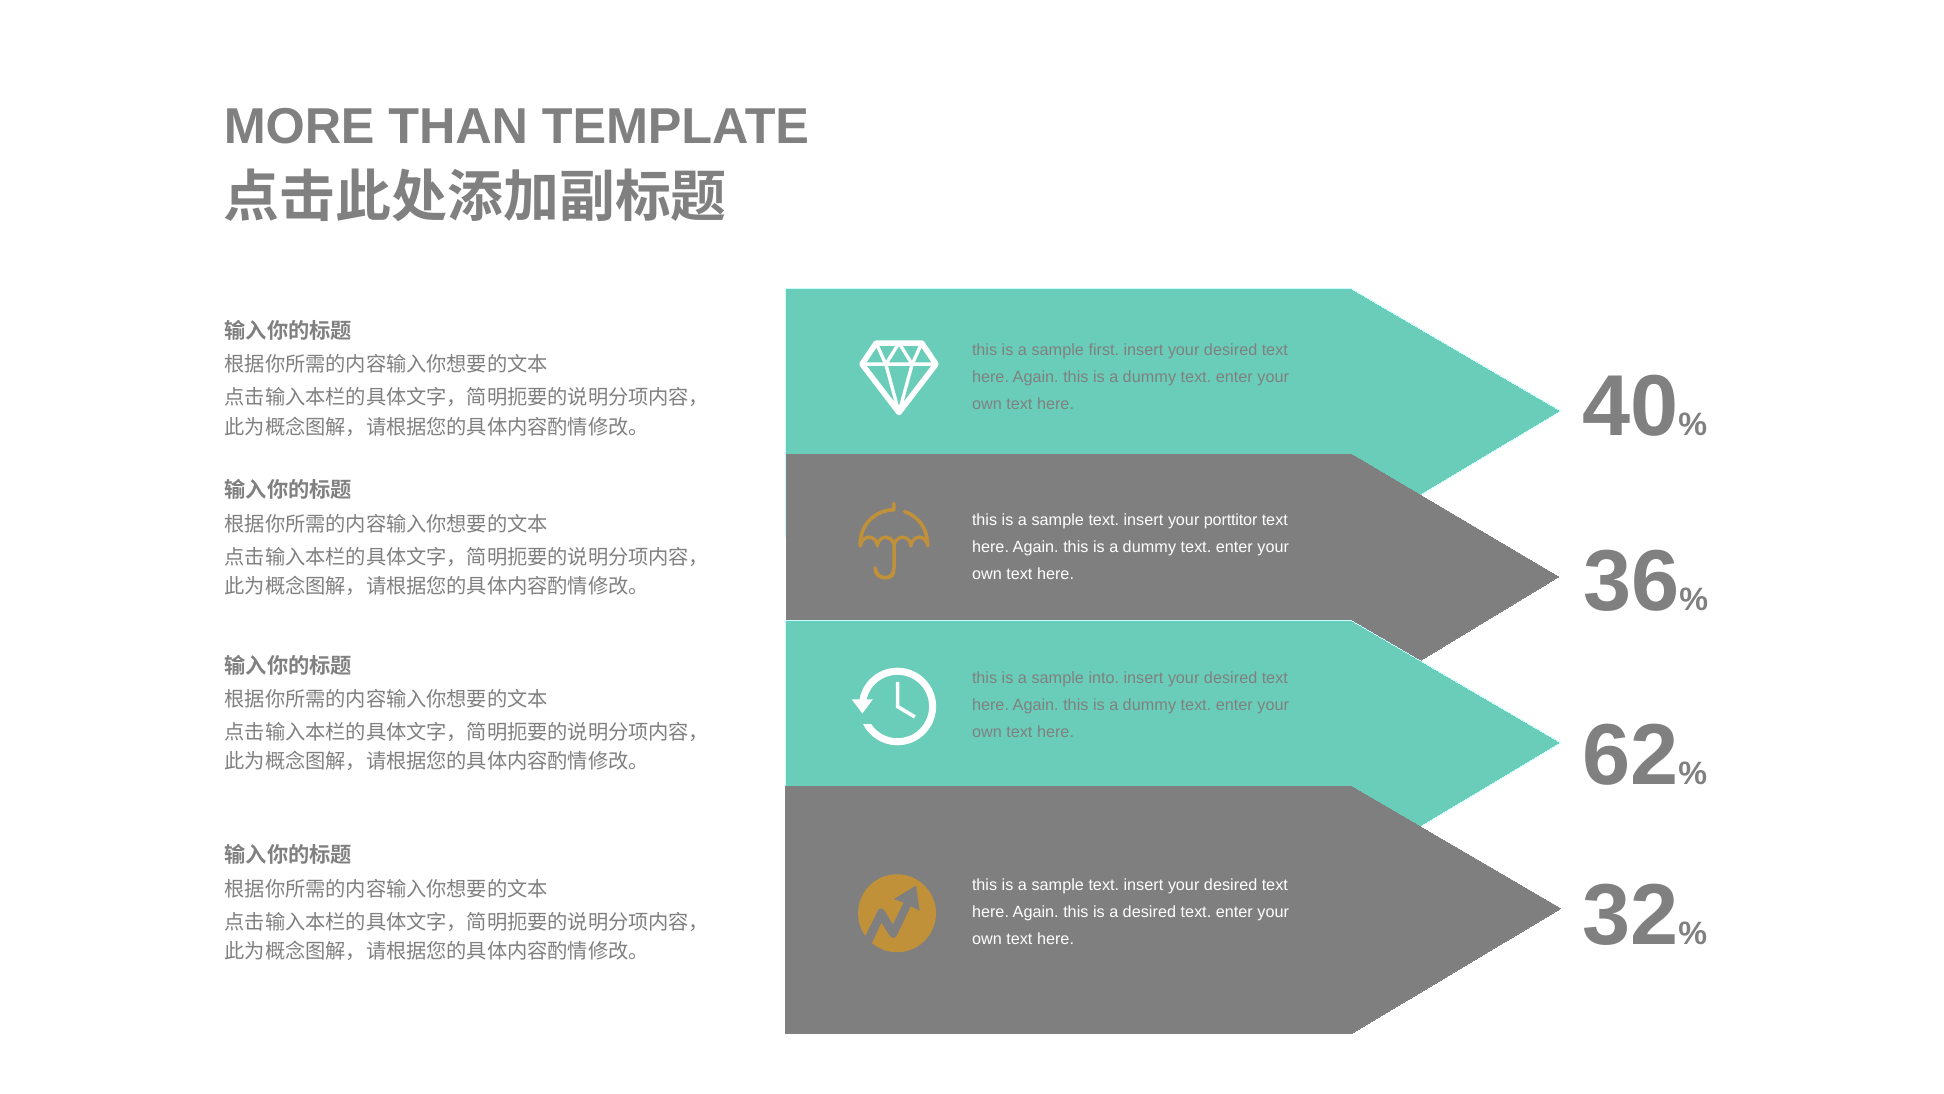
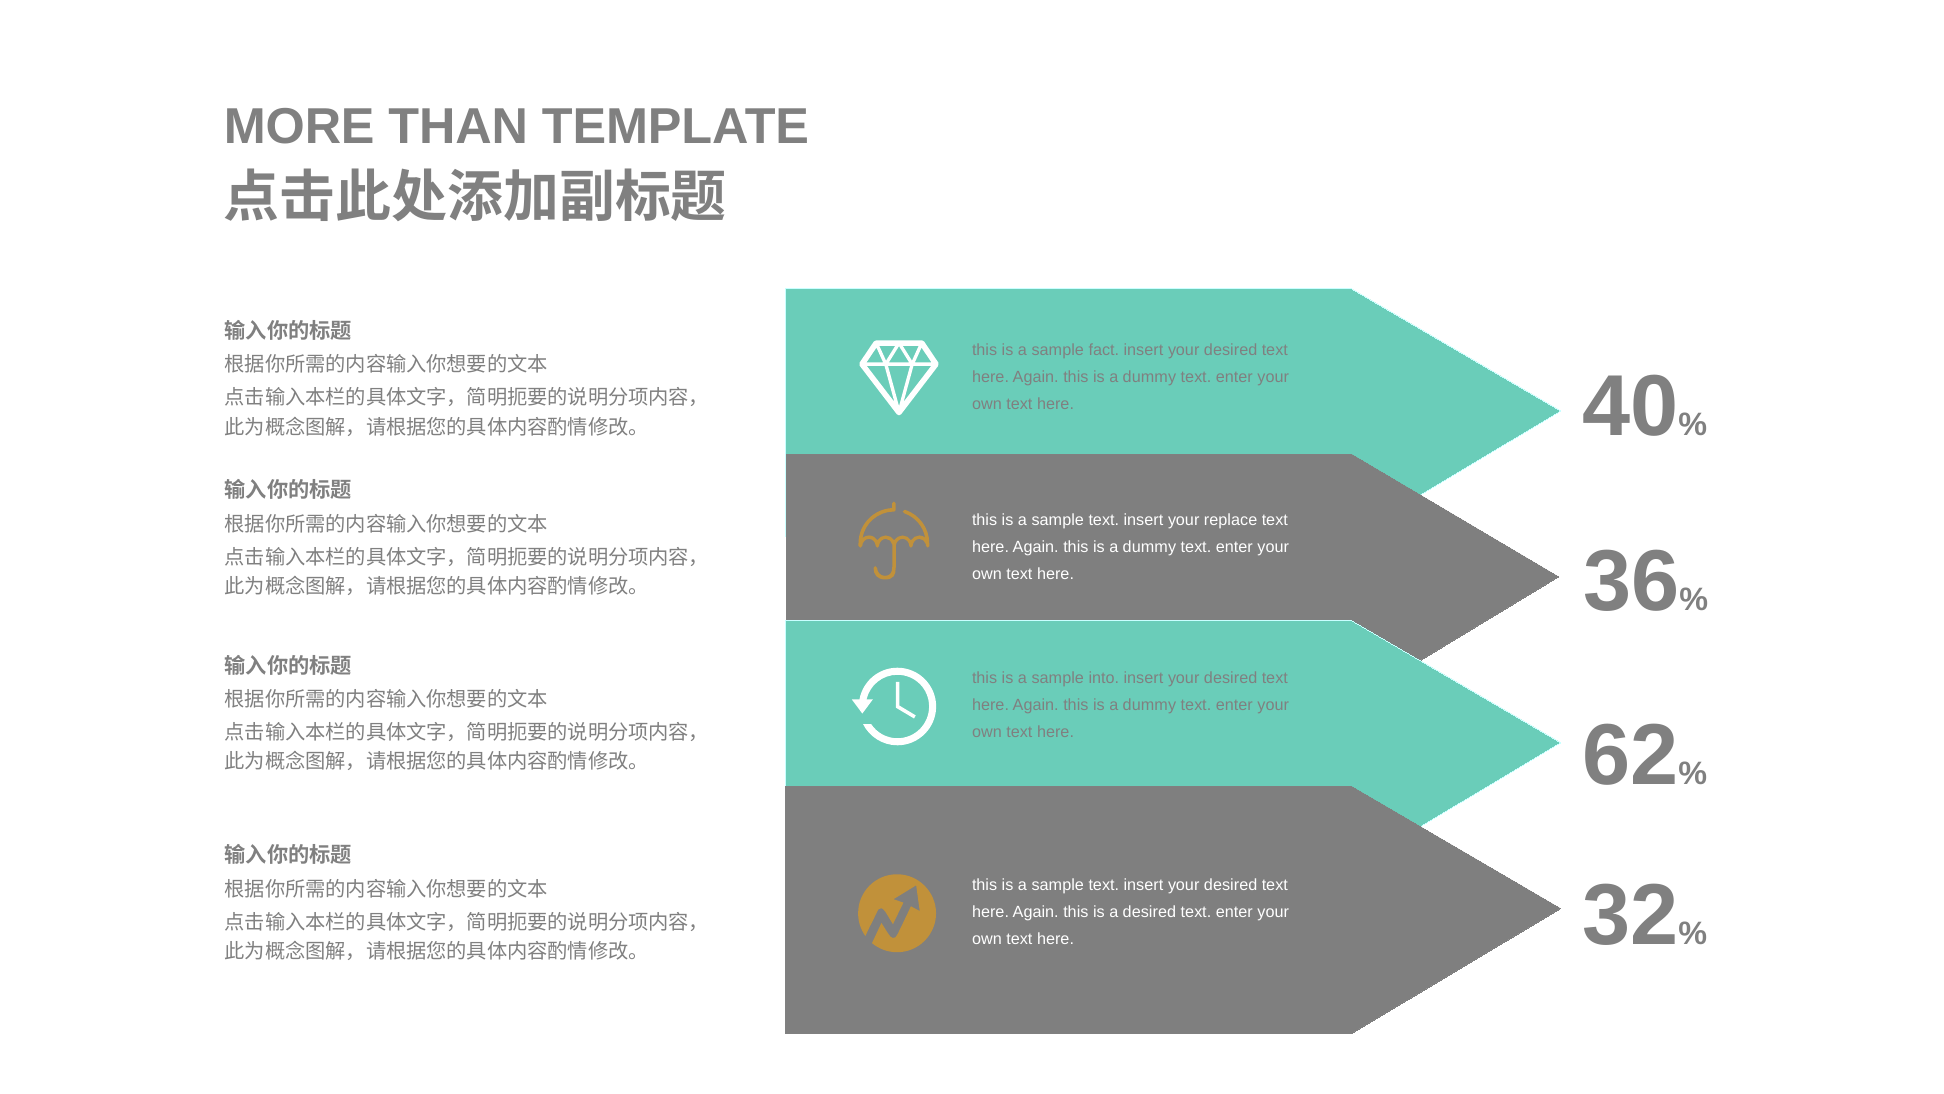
first: first -> fact (1104, 350)
porttitor: porttitor -> replace (1231, 520)
